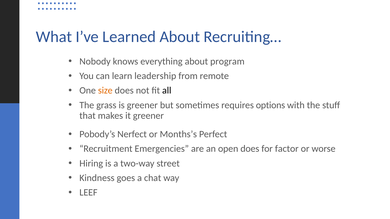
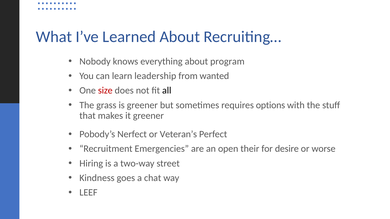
remote: remote -> wanted (214, 76)
size colour: orange -> red (105, 91)
Months’s: Months’s -> Veteran’s (178, 134)
open does: does -> their (250, 149)
factor: factor -> desire (287, 149)
